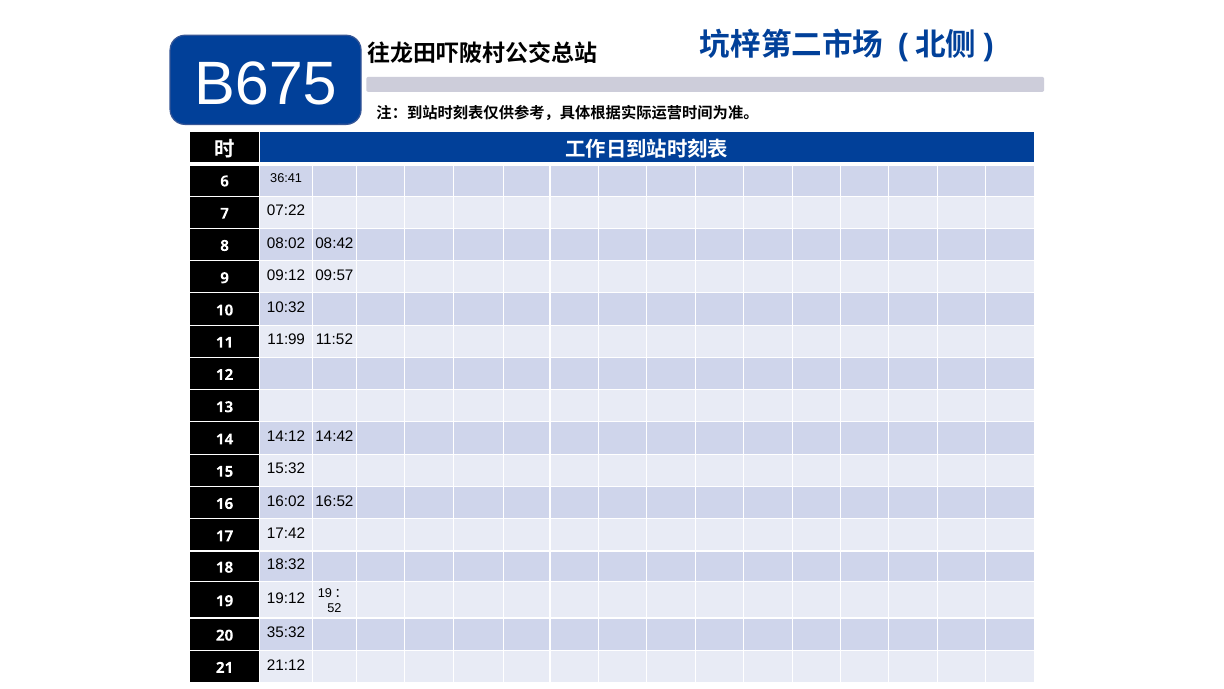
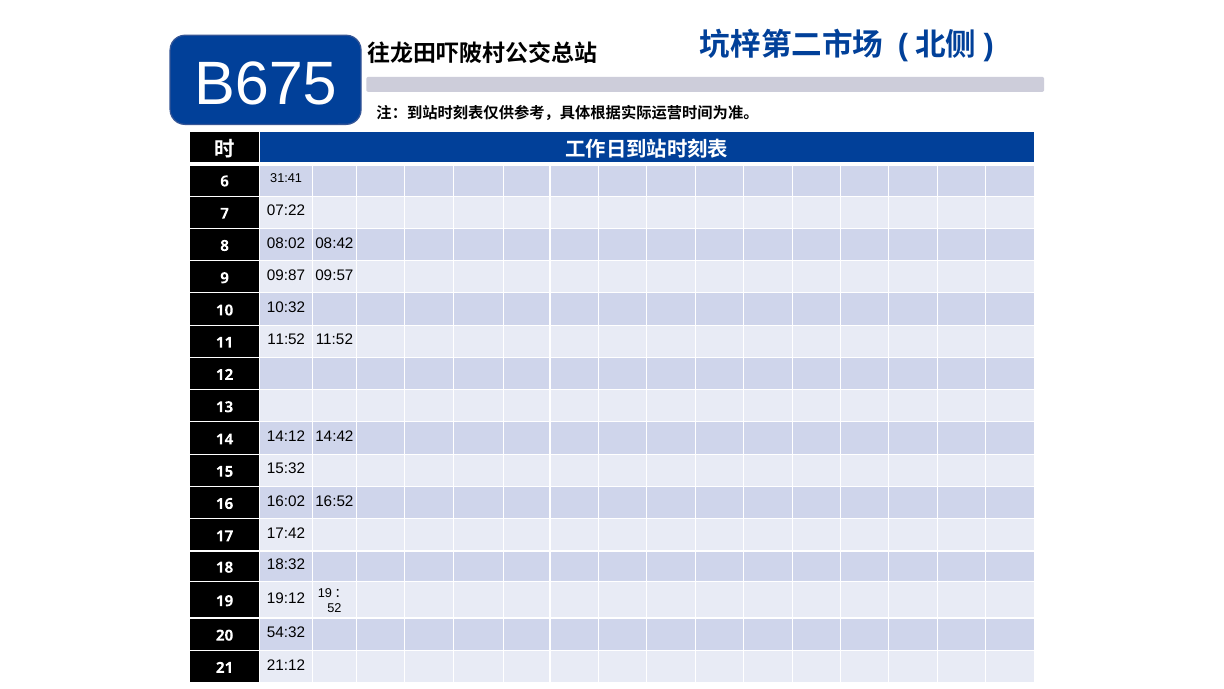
36:41: 36:41 -> 31:41 (286, 178)
09:12: 09:12 -> 09:87 (286, 275)
11 11:99: 11:99 -> 11:52 (286, 340)
35:32: 35:32 -> 54:32 (286, 632)
